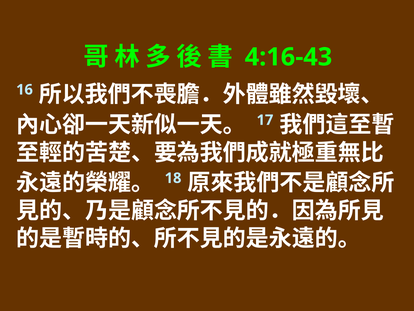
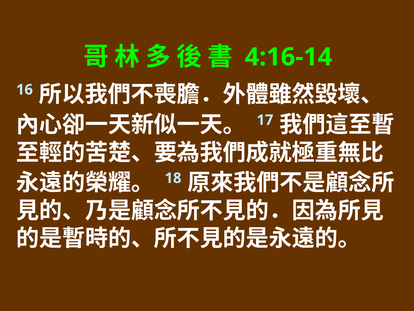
4:16-43: 4:16-43 -> 4:16-14 (288, 57)
